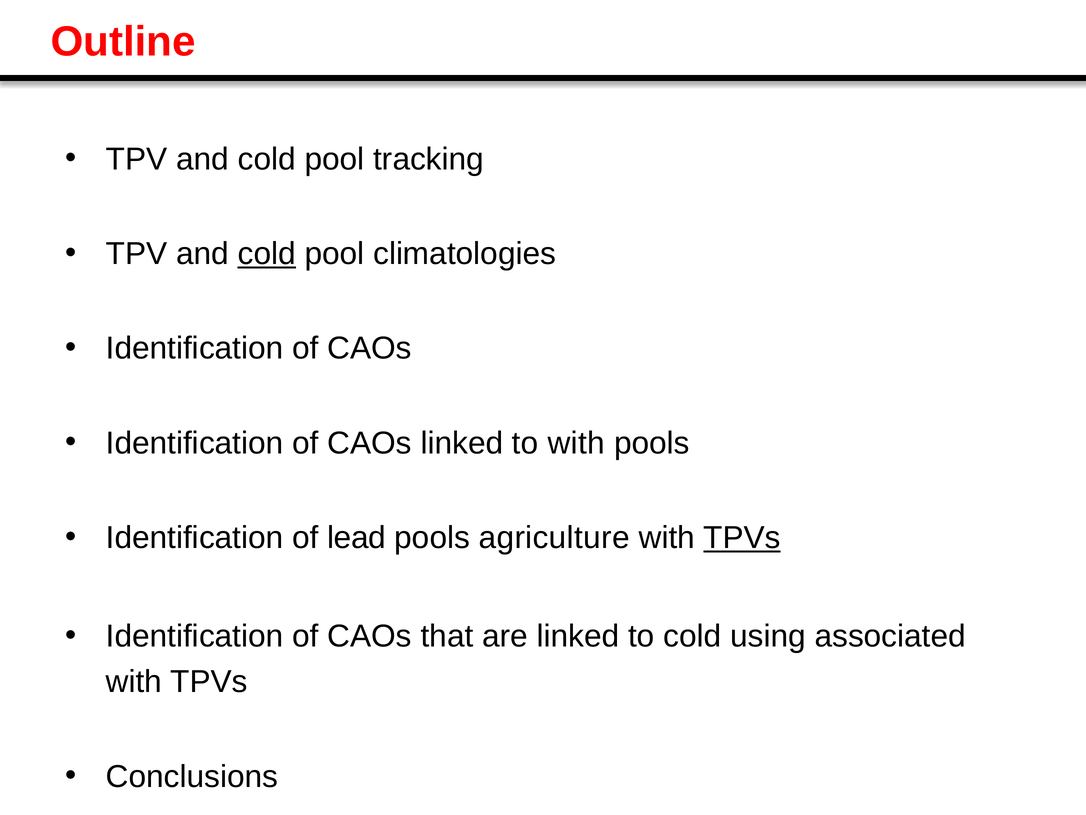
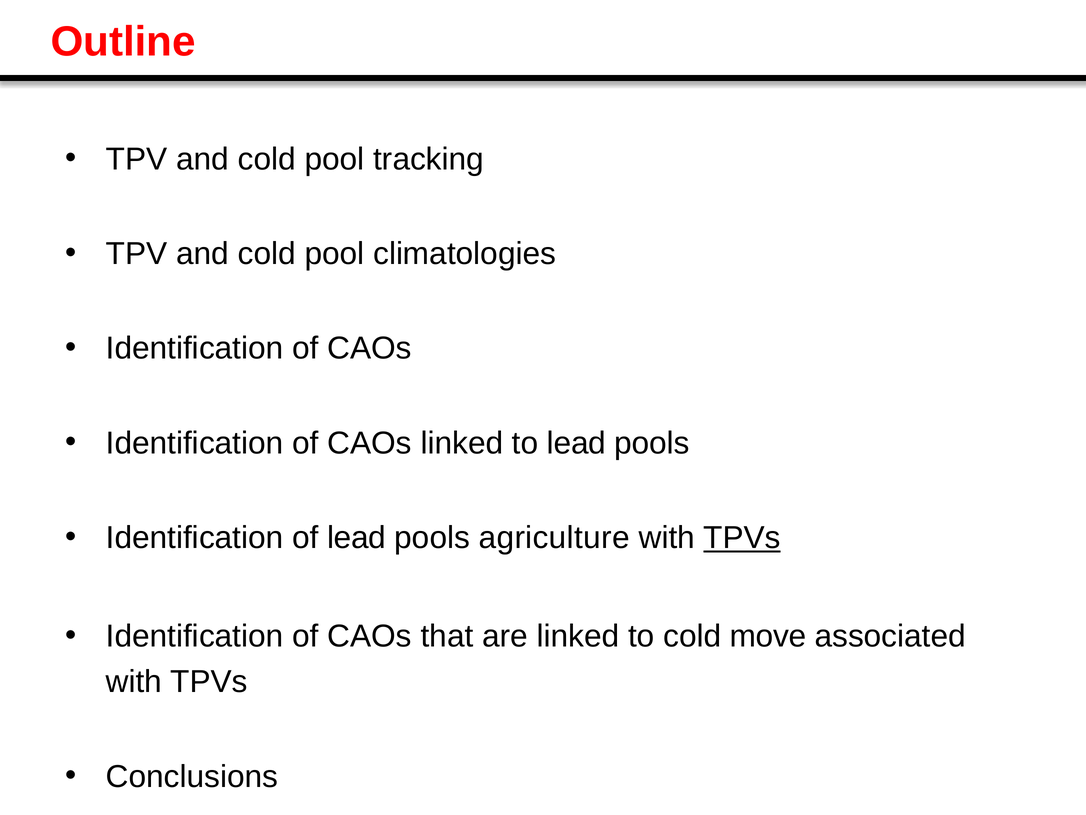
cold underline: present -> none (267, 254)
to with: with -> lead (576, 443)
using: using -> move (768, 636)
